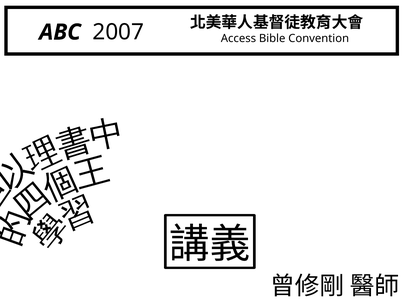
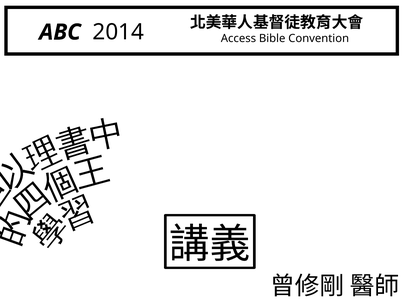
2007: 2007 -> 2014 (118, 32)
